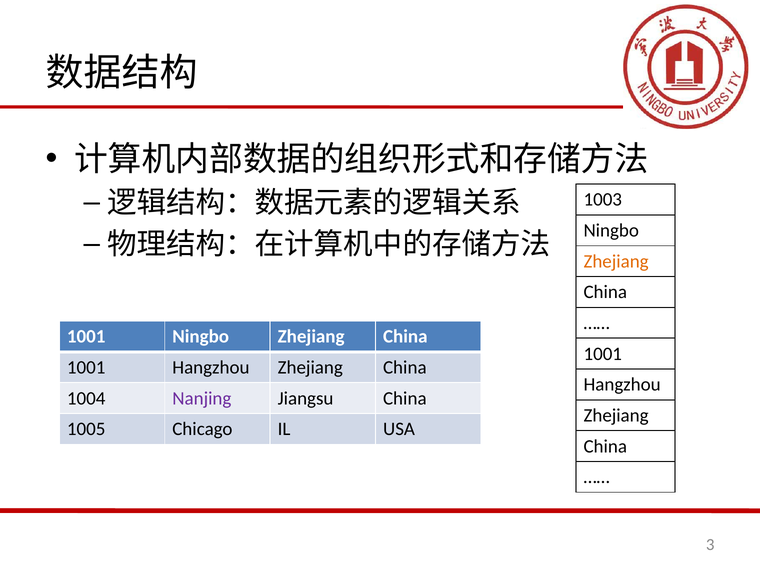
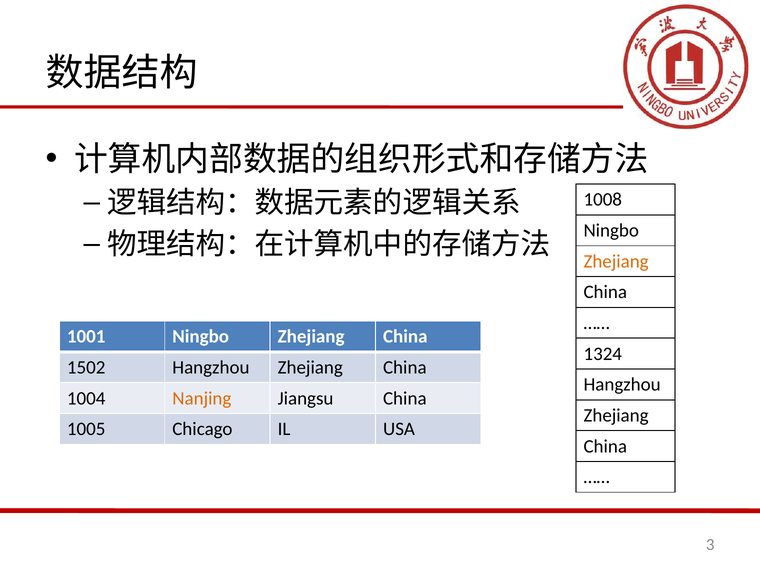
1003: 1003 -> 1008 (603, 200)
1001: 1001 -> 1324 (603, 354)
1001: 1001 -> 1502 (86, 368)
Nanjing colour: purple -> orange (202, 398)
